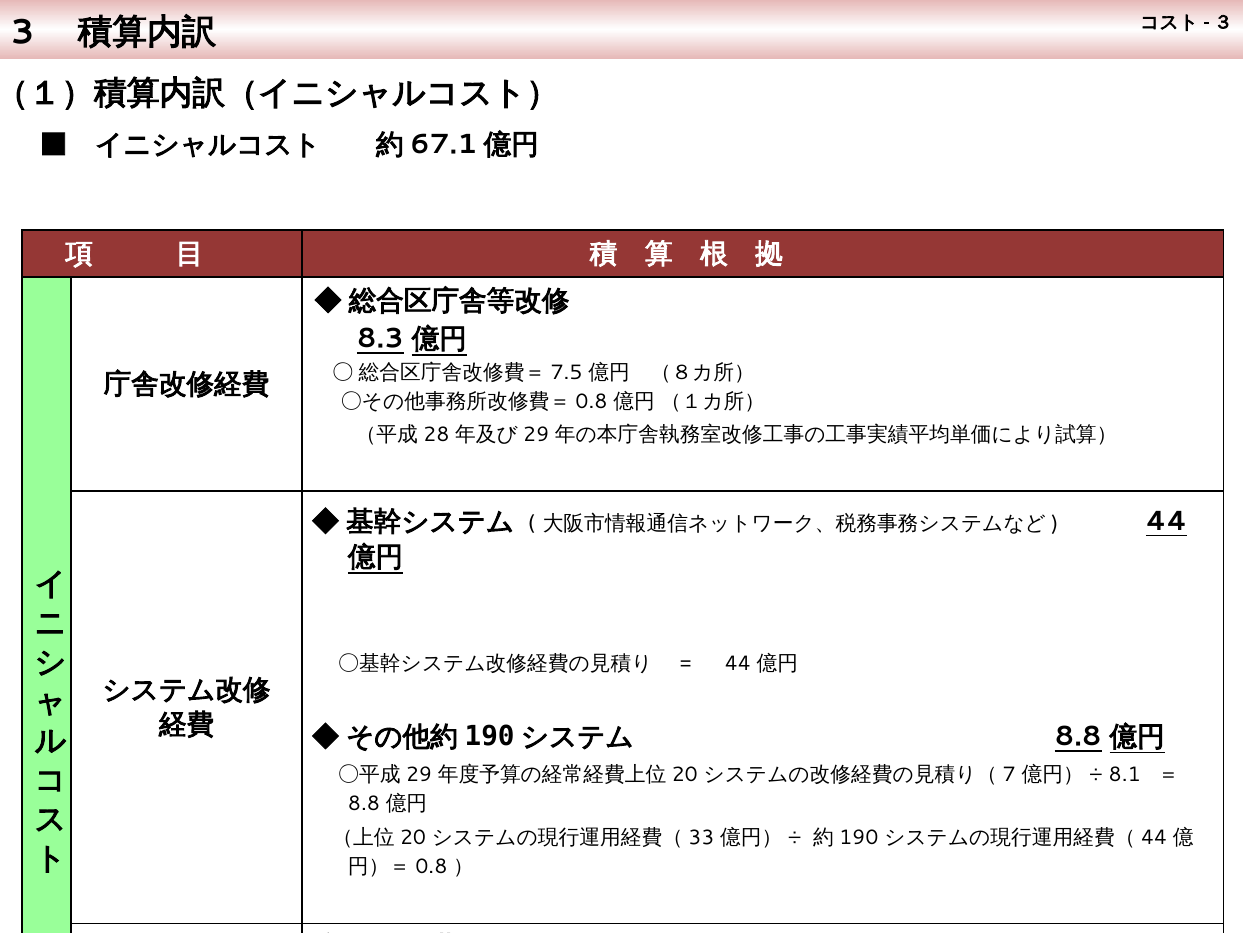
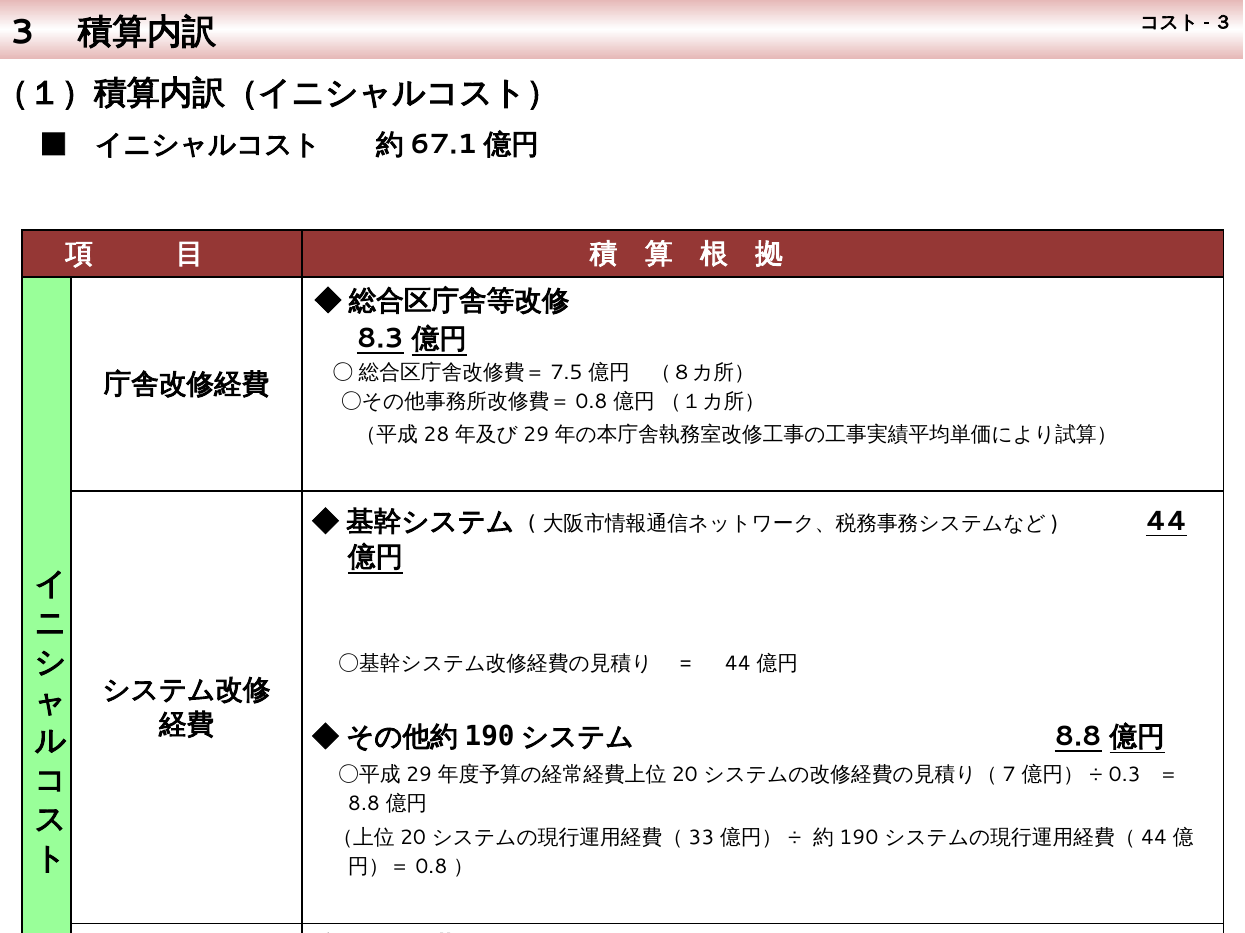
8.1: 8.1 -> 0.3 (1125, 775)
